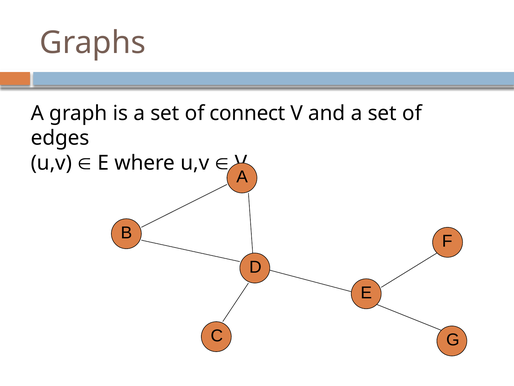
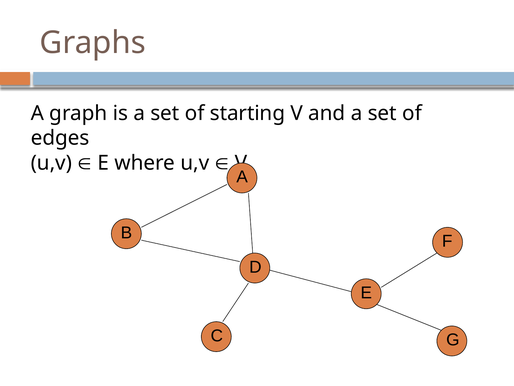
connect: connect -> starting (247, 113)
